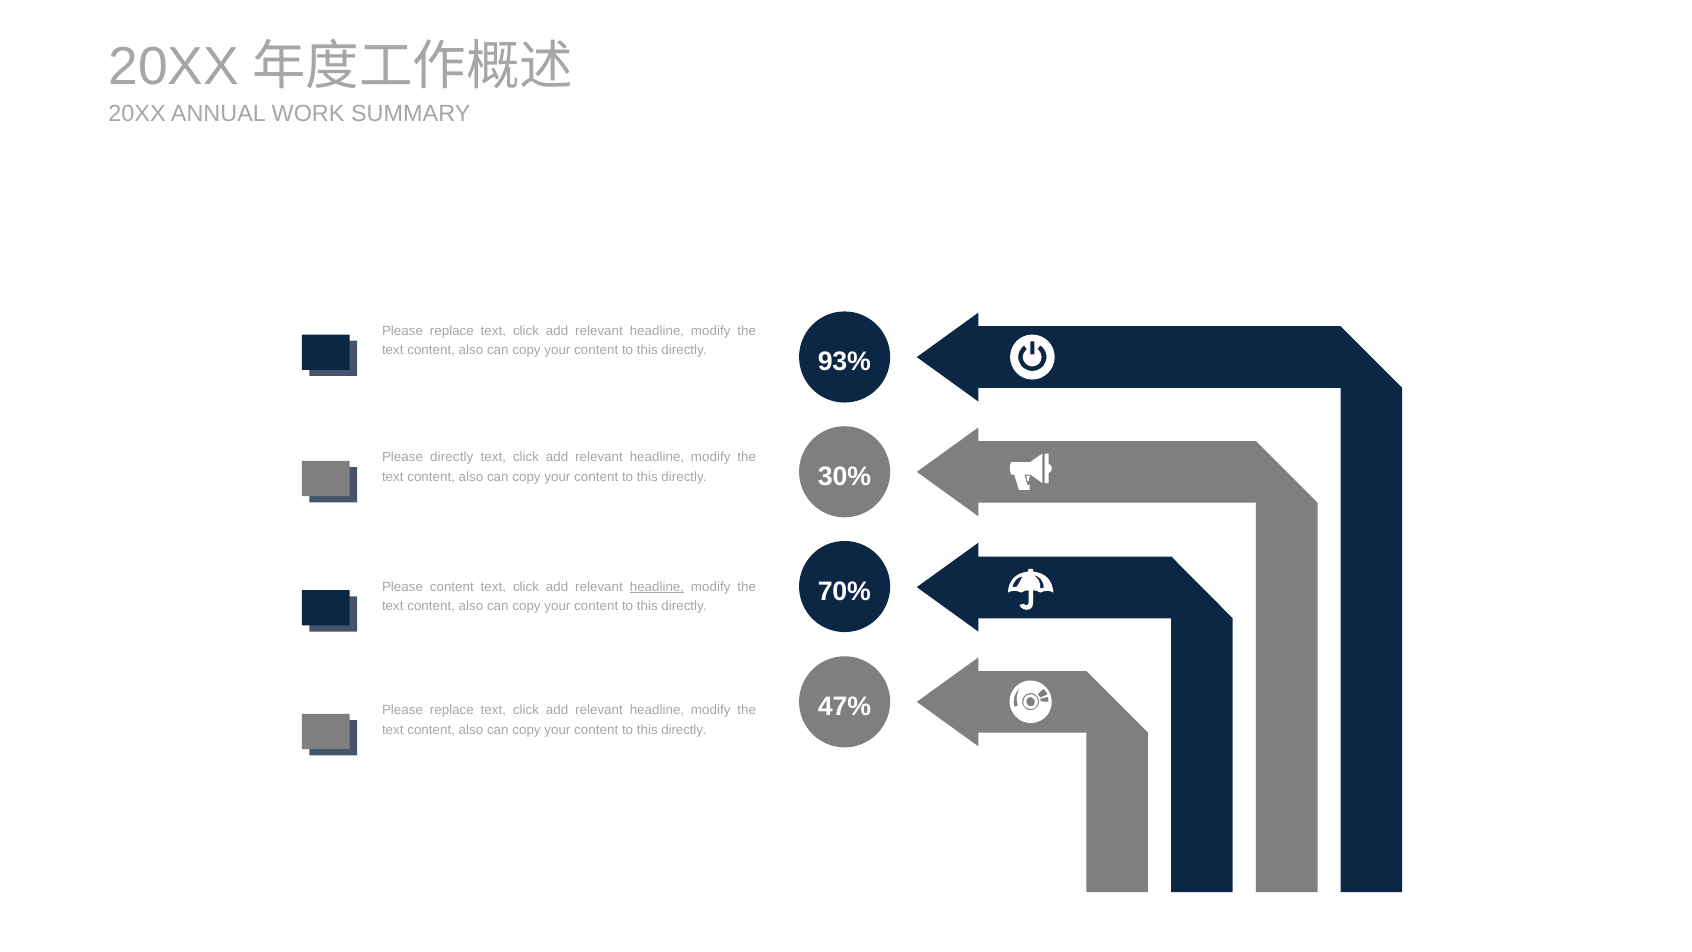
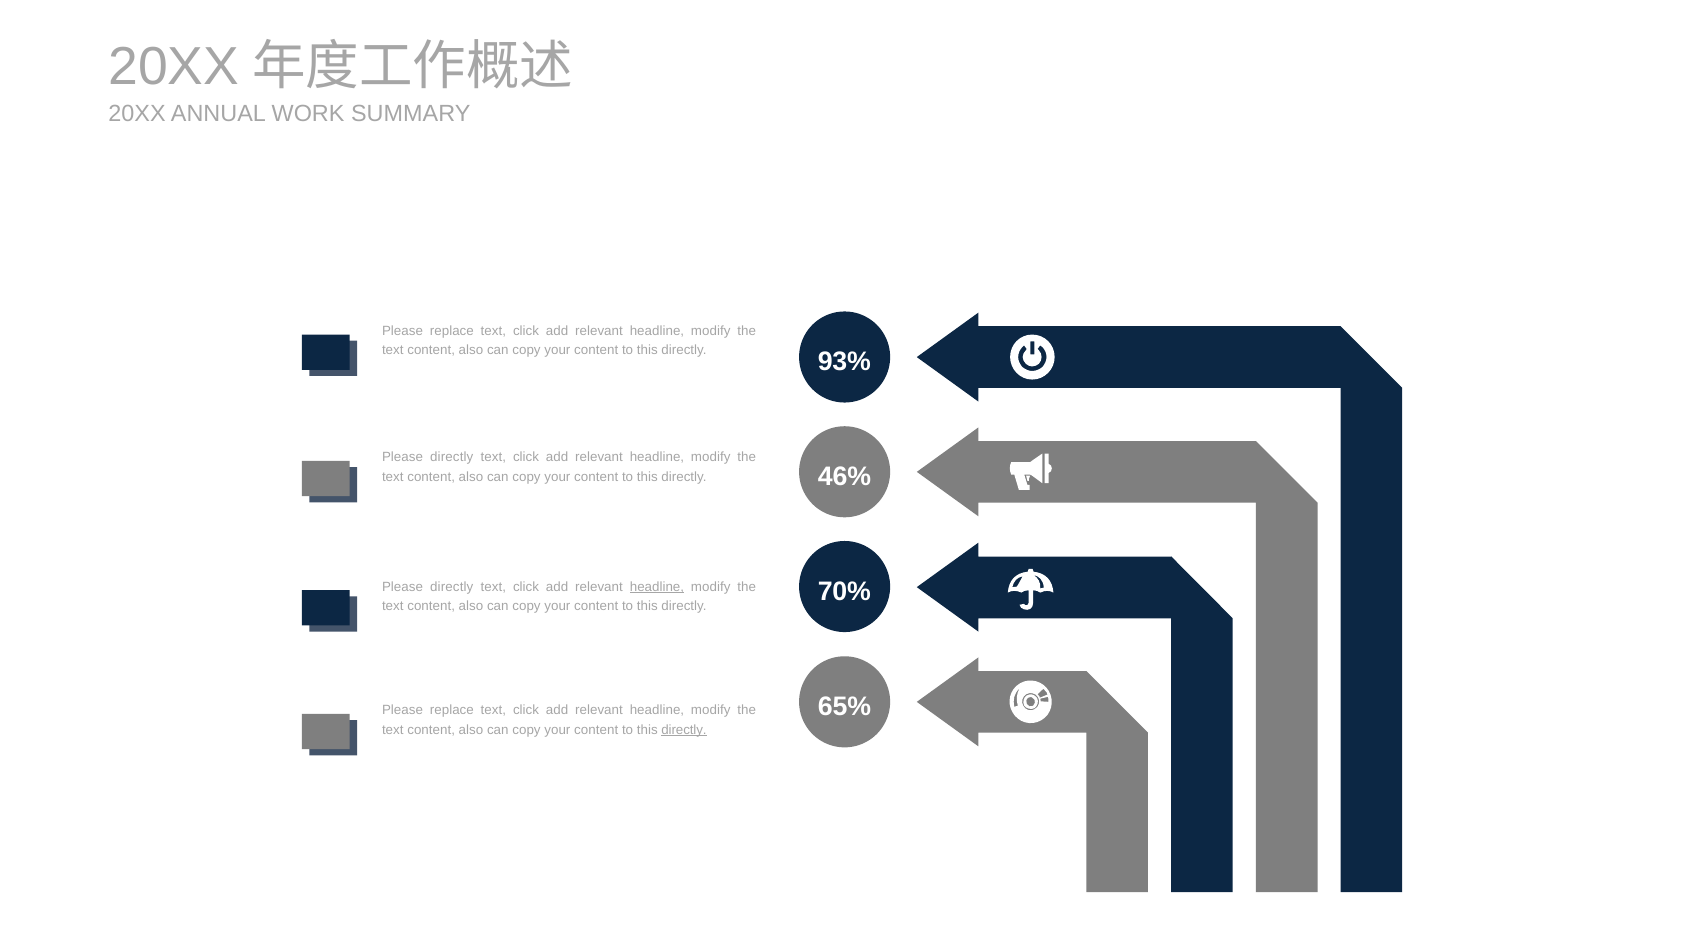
30%: 30% -> 46% (844, 477)
content: content -> directly (452, 587)
47%: 47% -> 65% (844, 707)
directly underline: none -> present (684, 729)
